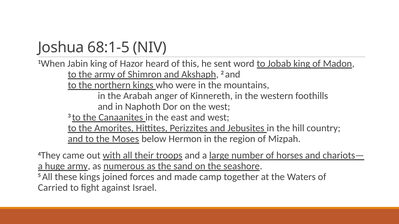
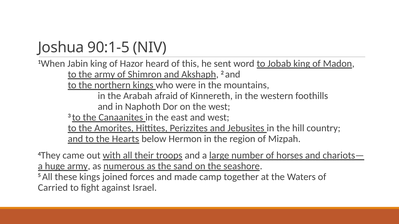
68:1-5: 68:1-5 -> 90:1-5 (109, 47)
anger: anger -> afraid (166, 96)
Moses: Moses -> Hearts (125, 139)
